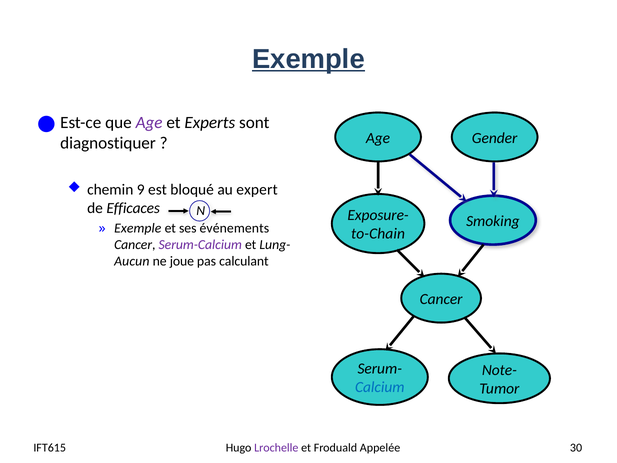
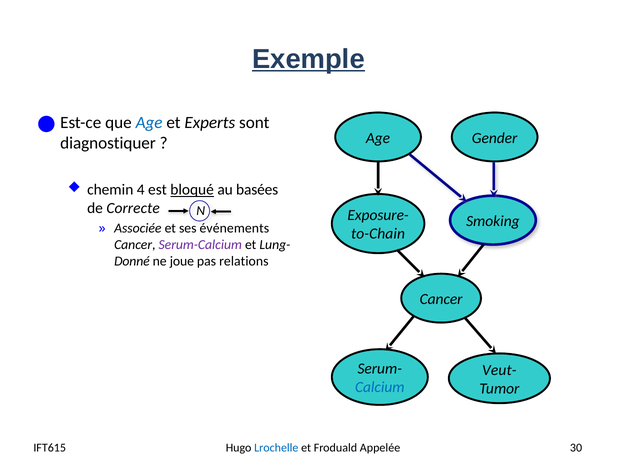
Age colour: purple -> blue (149, 123)
9: 9 -> 4 (141, 190)
bloqué underline: none -> present (192, 190)
expert: expert -> basées (257, 190)
Efficaces: Efficaces -> Correcte (133, 208)
Exemple: Exemple -> Associée (138, 228)
Aucun: Aucun -> Donné (132, 261)
calculant: calculant -> relations (244, 261)
Note-: Note- -> Veut- (499, 370)
Lrochelle colour: purple -> blue (276, 448)
